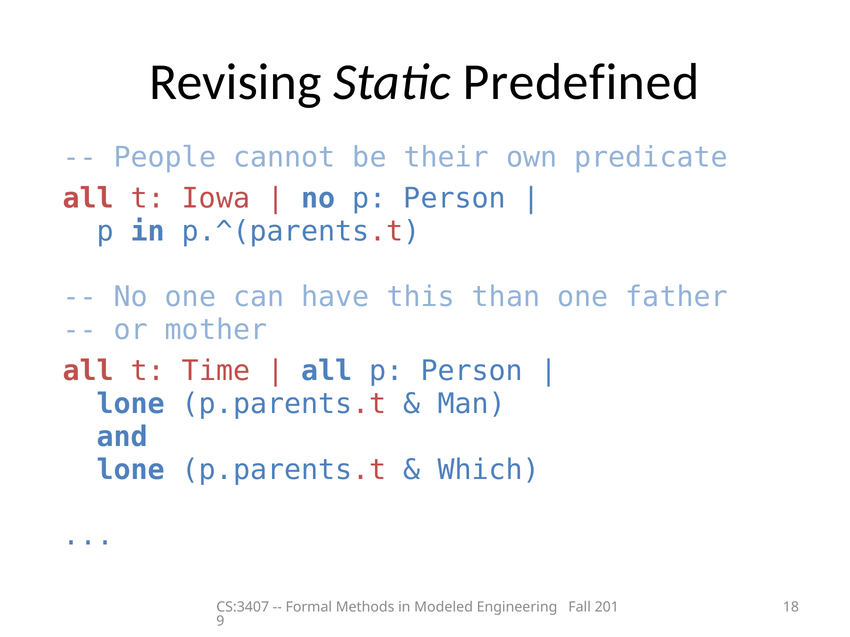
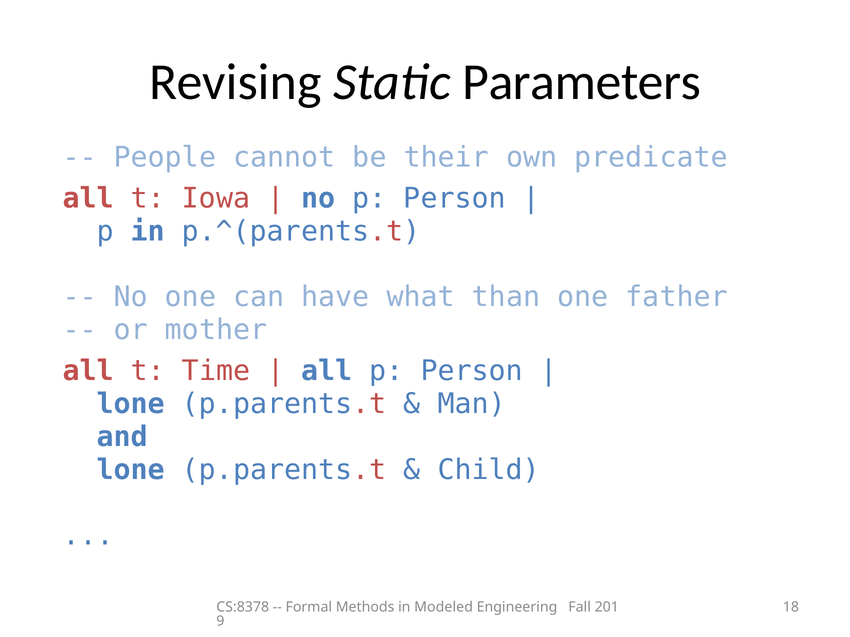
Predefined: Predefined -> Parameters (582, 82)
this: this -> what (421, 297)
Which: Which -> Child (489, 470)
CS:3407: CS:3407 -> CS:8378 (243, 608)
